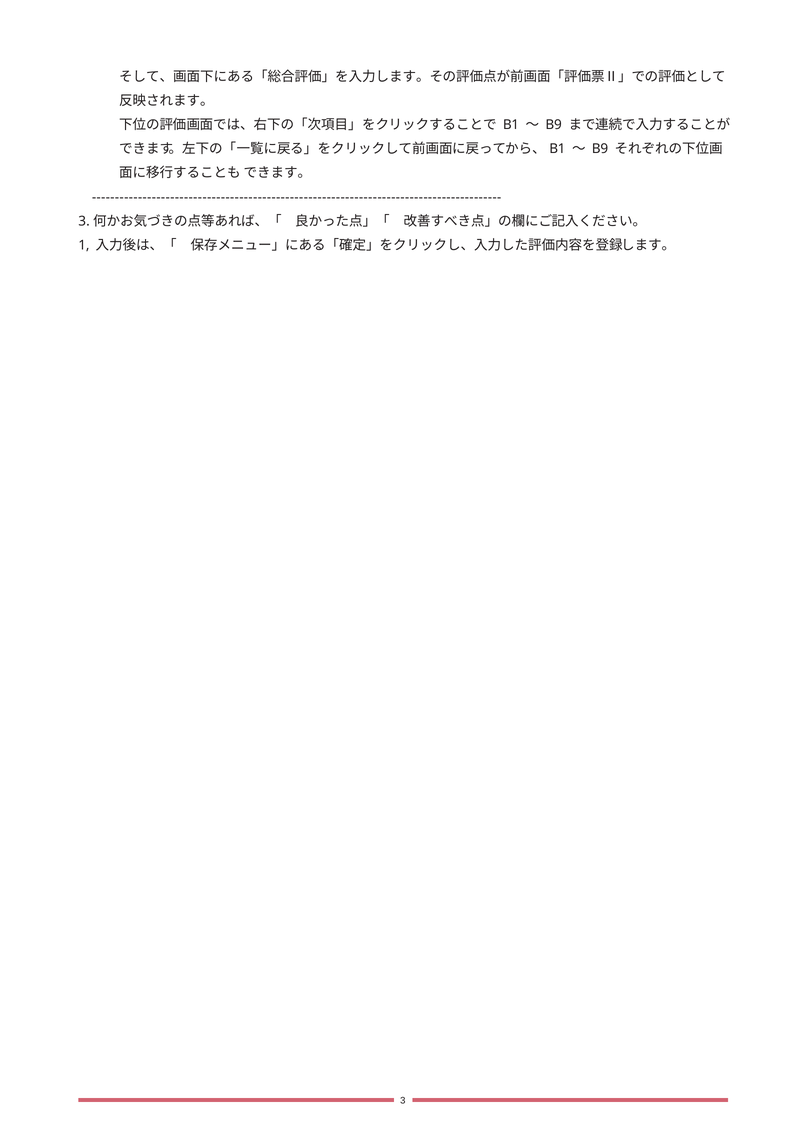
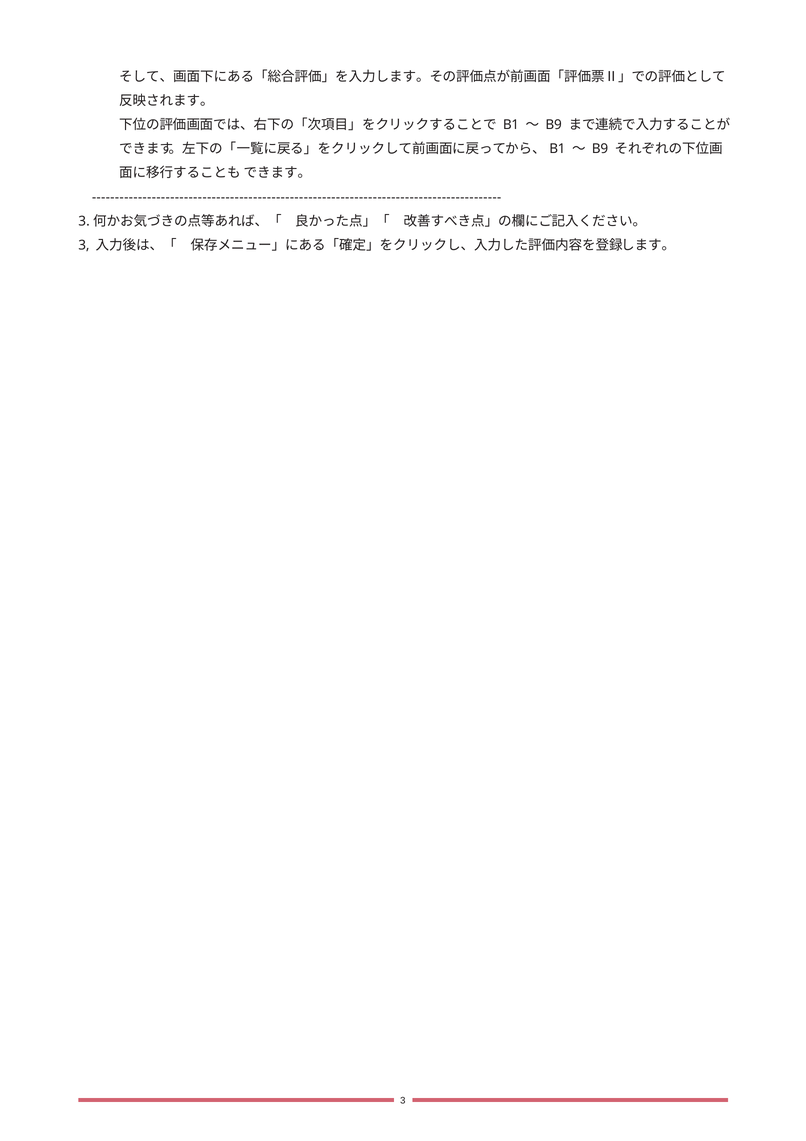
1: 1 -> 3 (84, 245)
